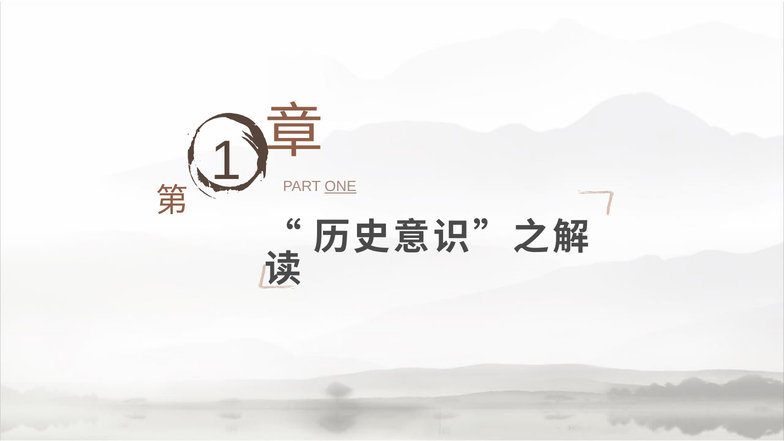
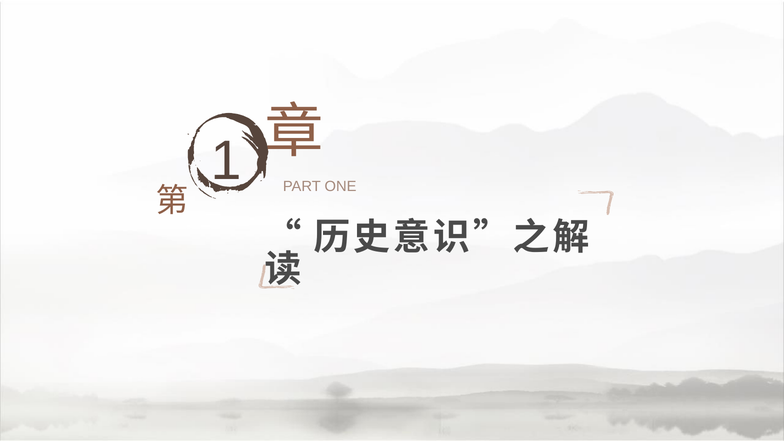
ONE underline: present -> none (341, 187)
